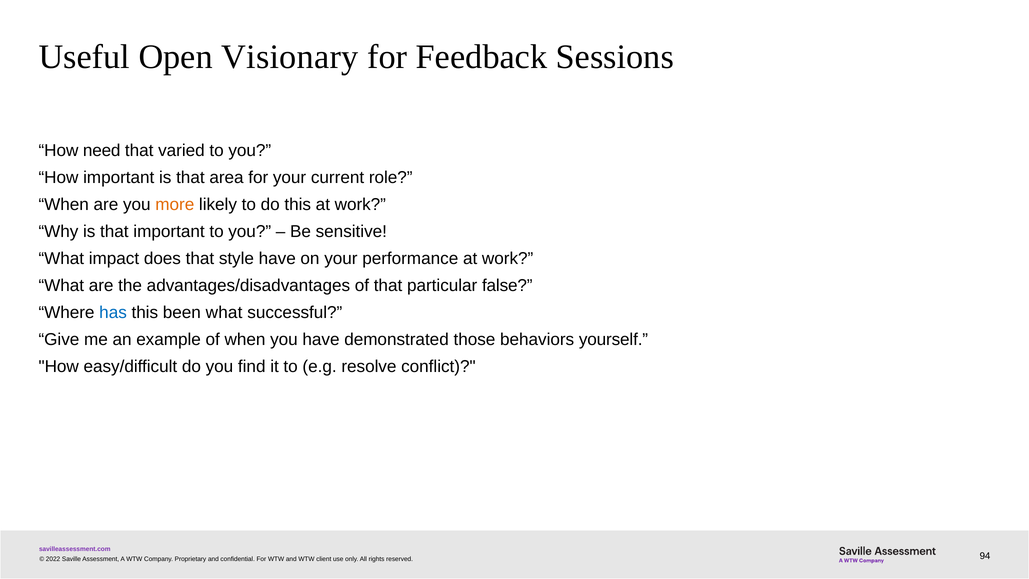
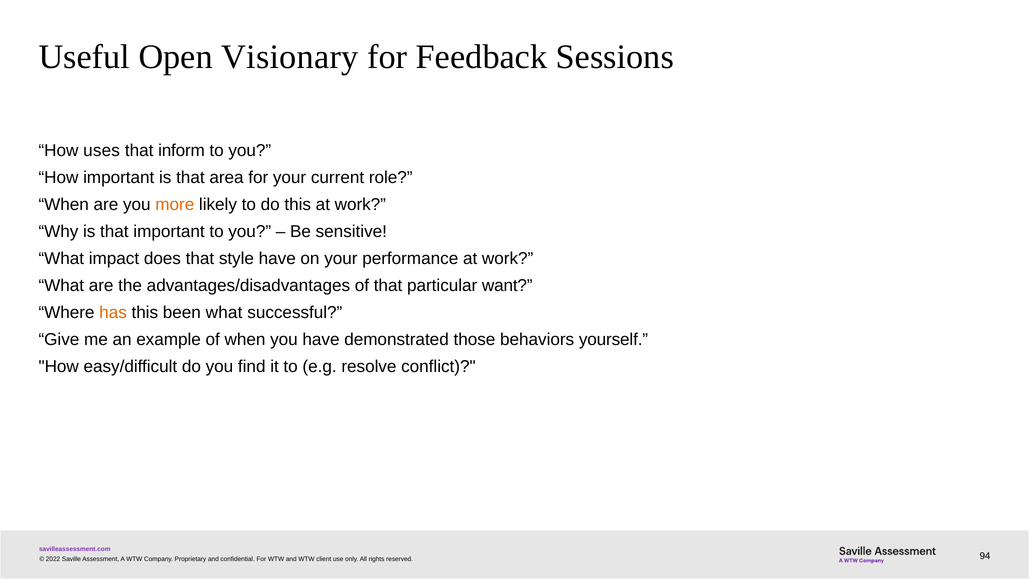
need: need -> uses (102, 150)
varied: varied -> inform (181, 150)
false: false -> want (507, 285)
has colour: blue -> orange (113, 312)
